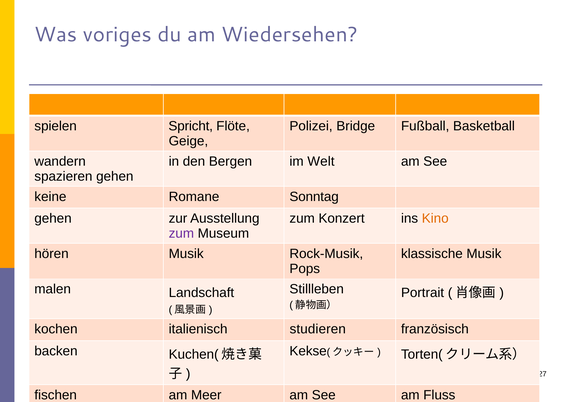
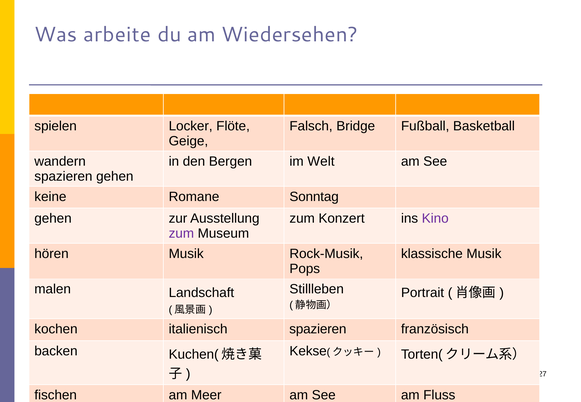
voriges: voriges -> arbeite (117, 35)
Spricht: Spricht -> Locker (191, 126)
Polizei: Polizei -> Falsch (311, 126)
Kino colour: orange -> purple (435, 219)
italienisch studieren: studieren -> spazieren (318, 329)
